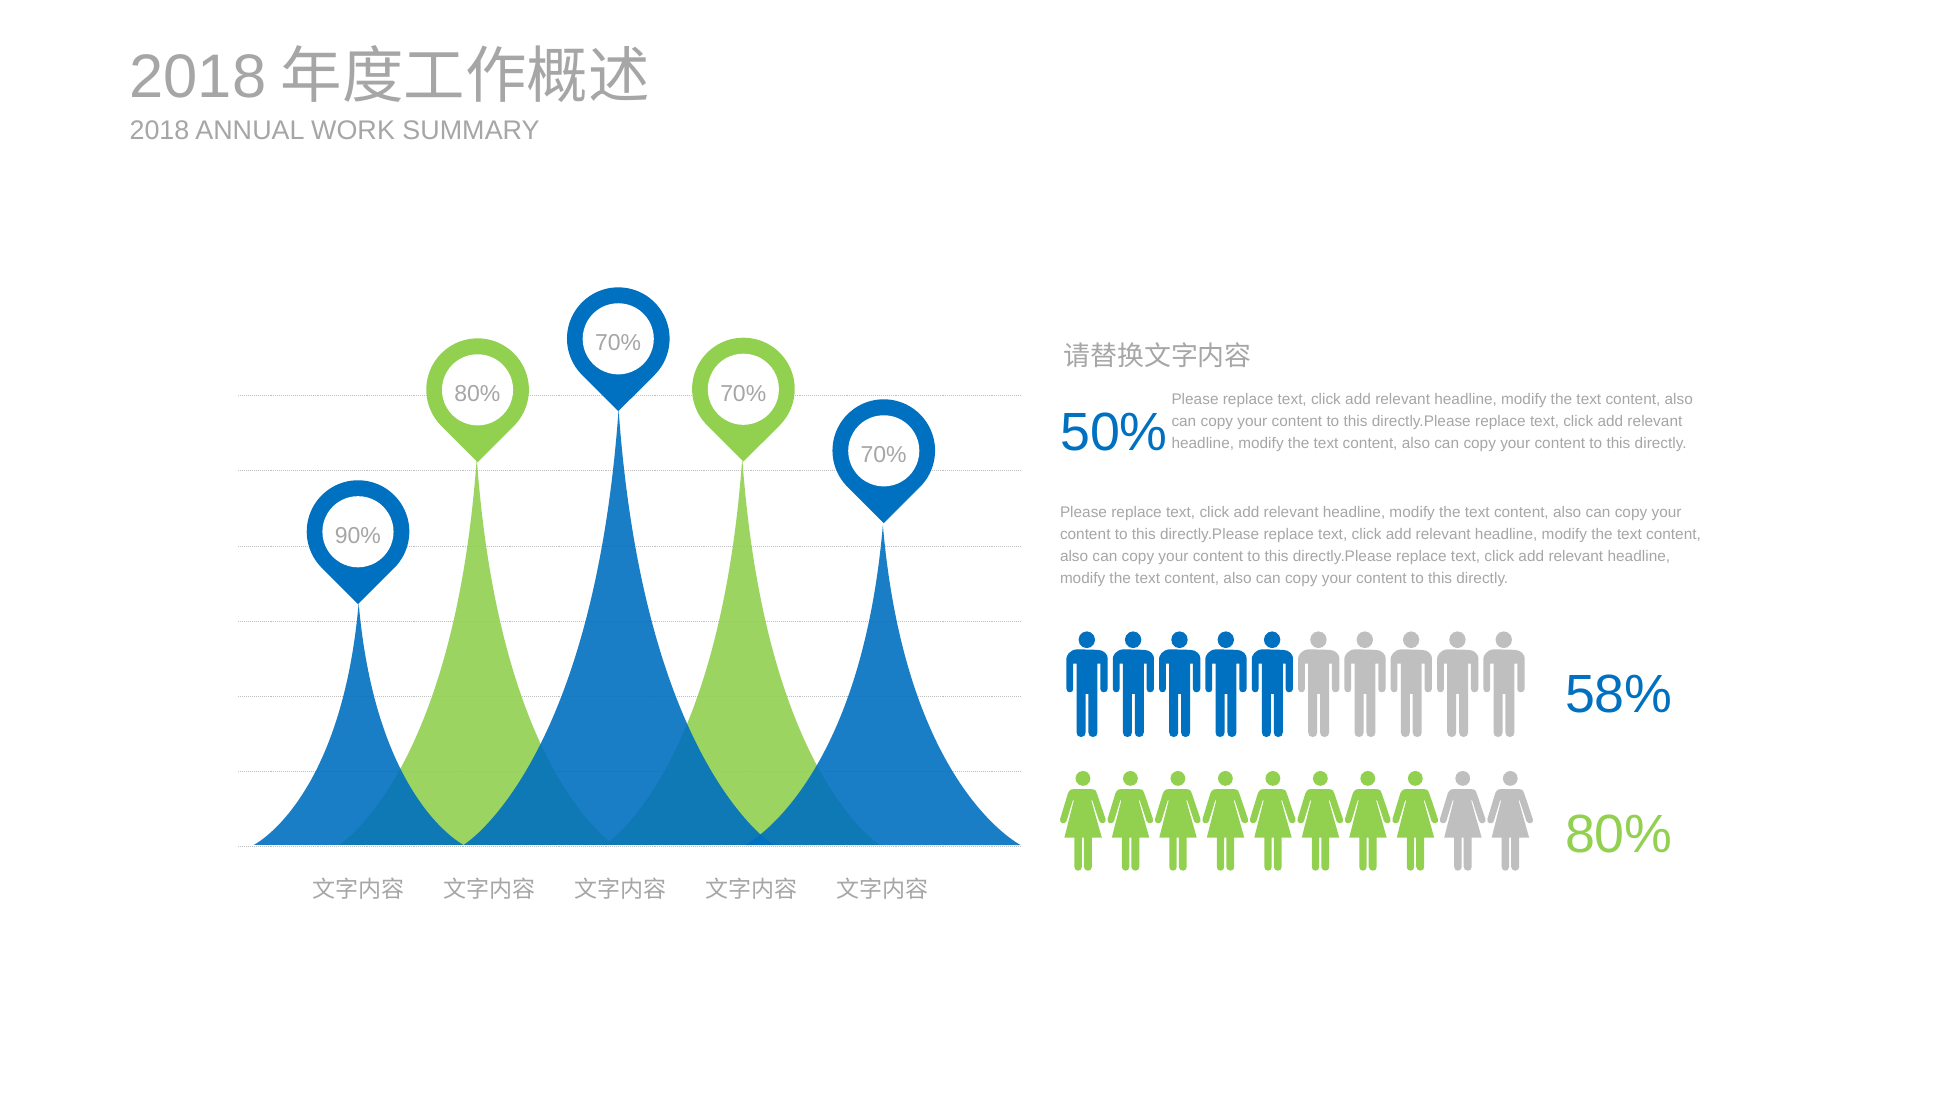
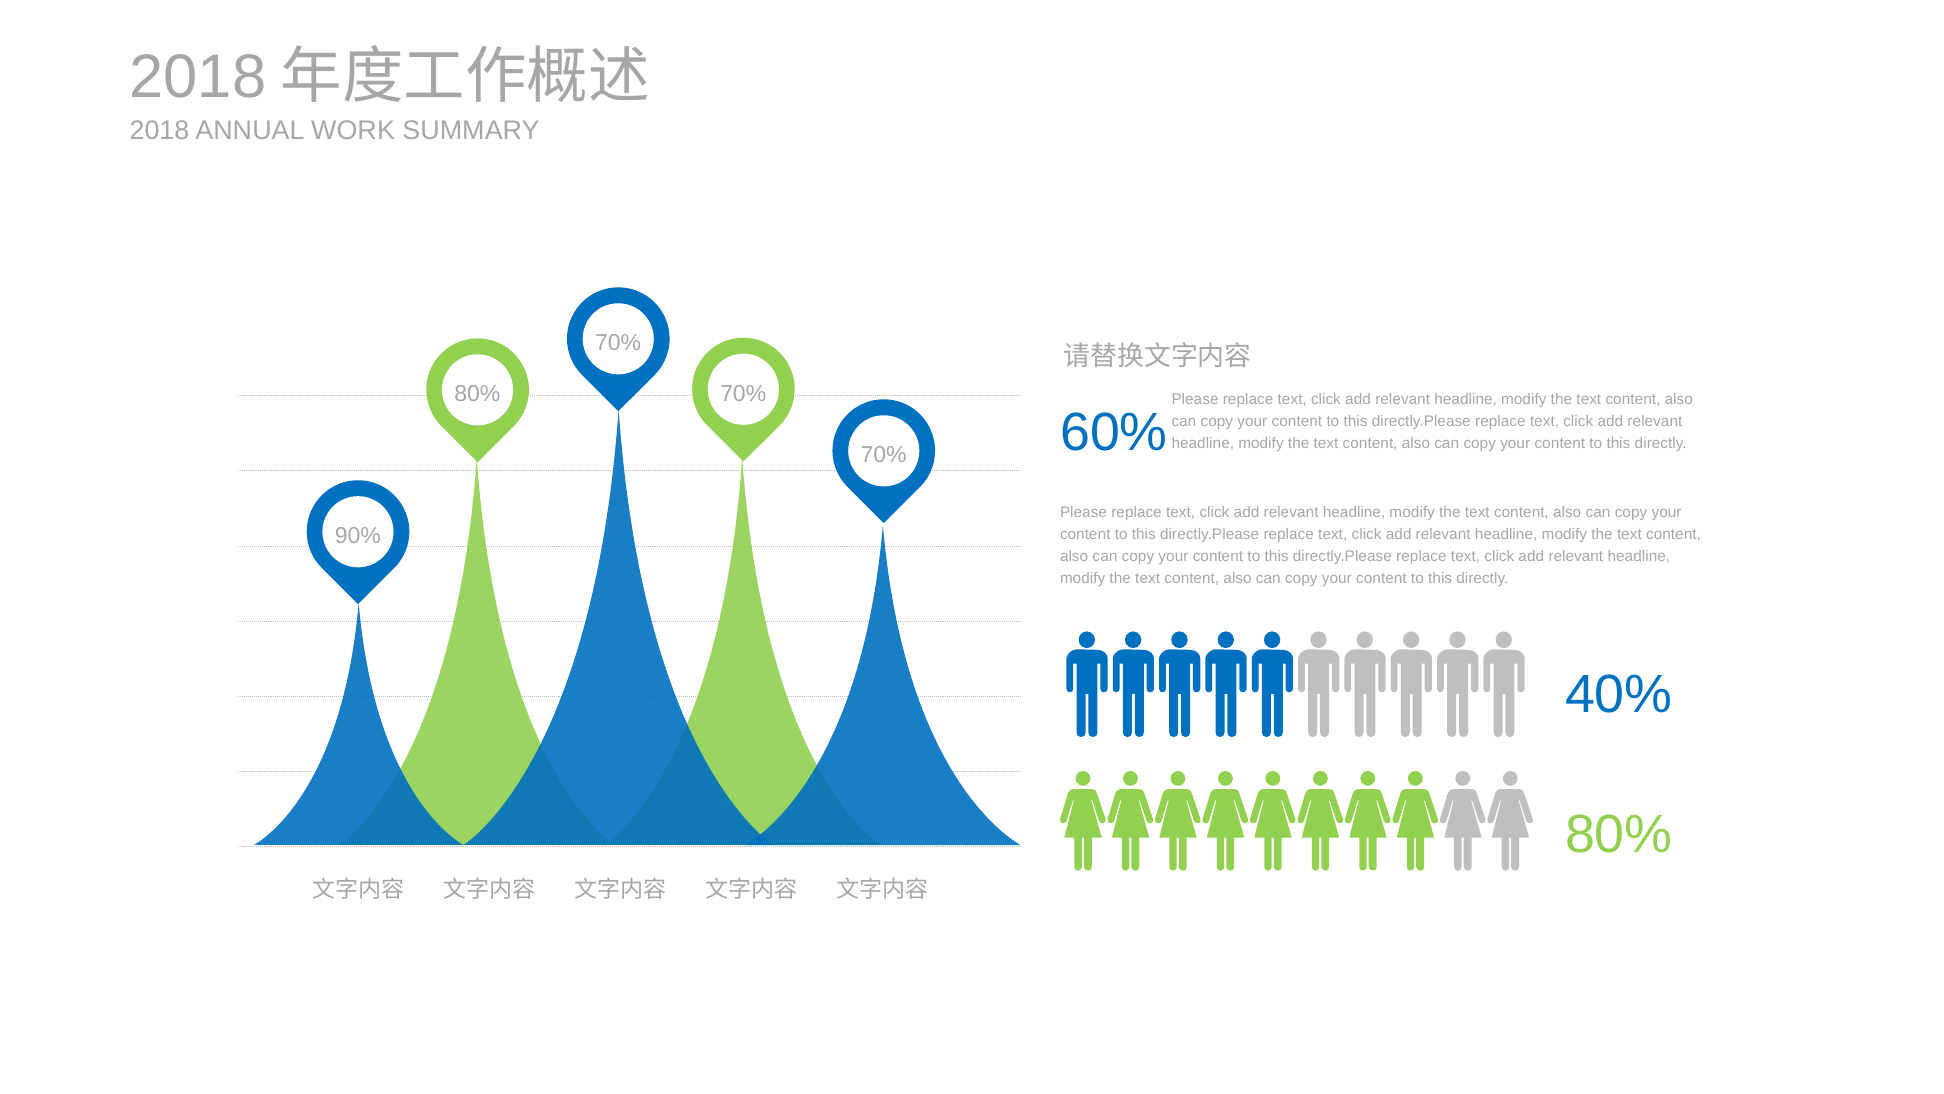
50%: 50% -> 60% (1114, 433)
58%: 58% -> 40% (1619, 694)
